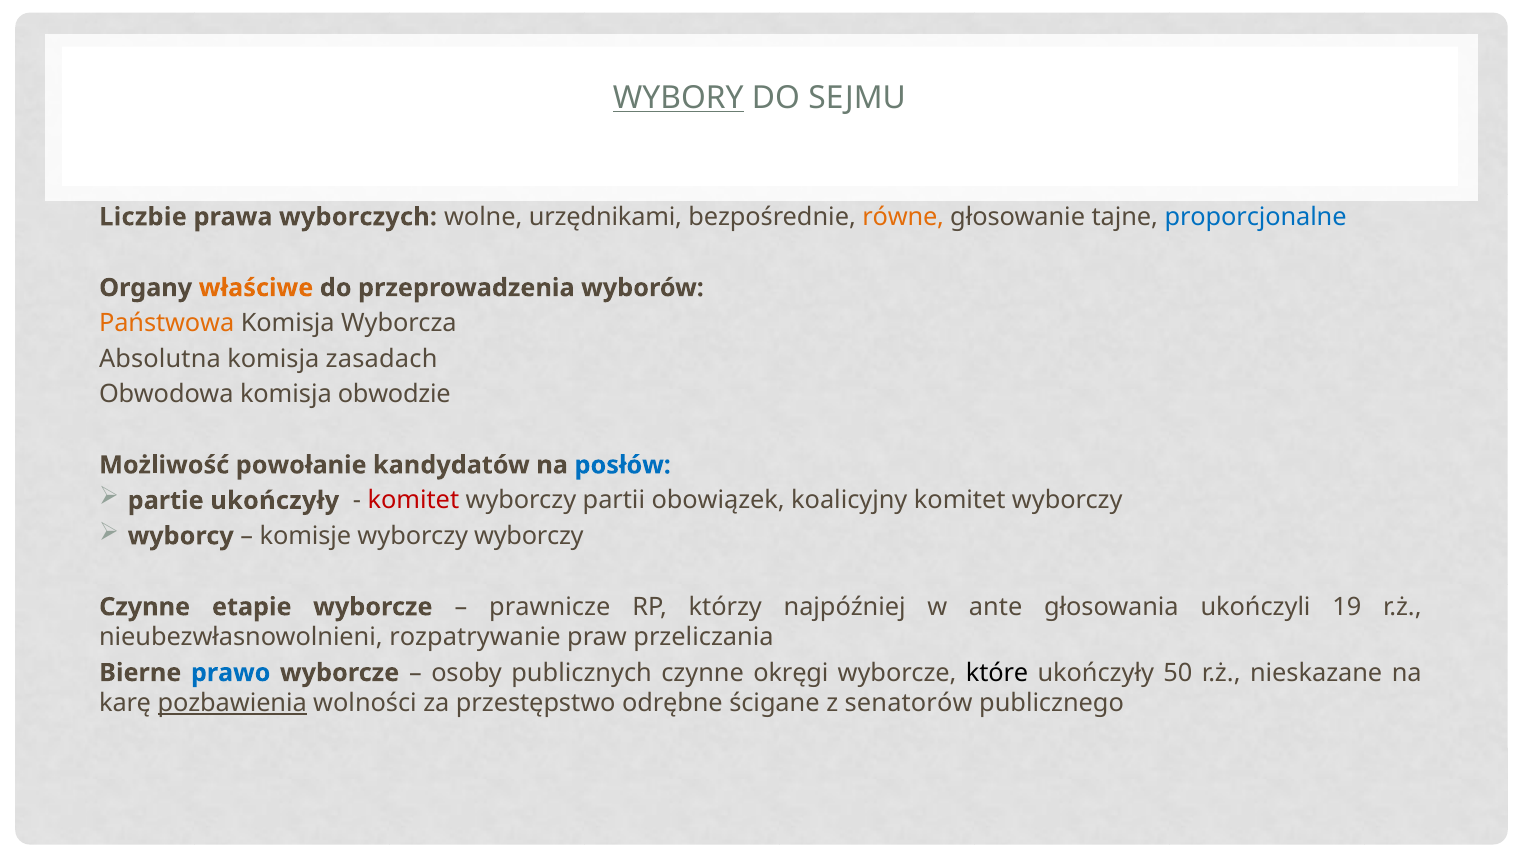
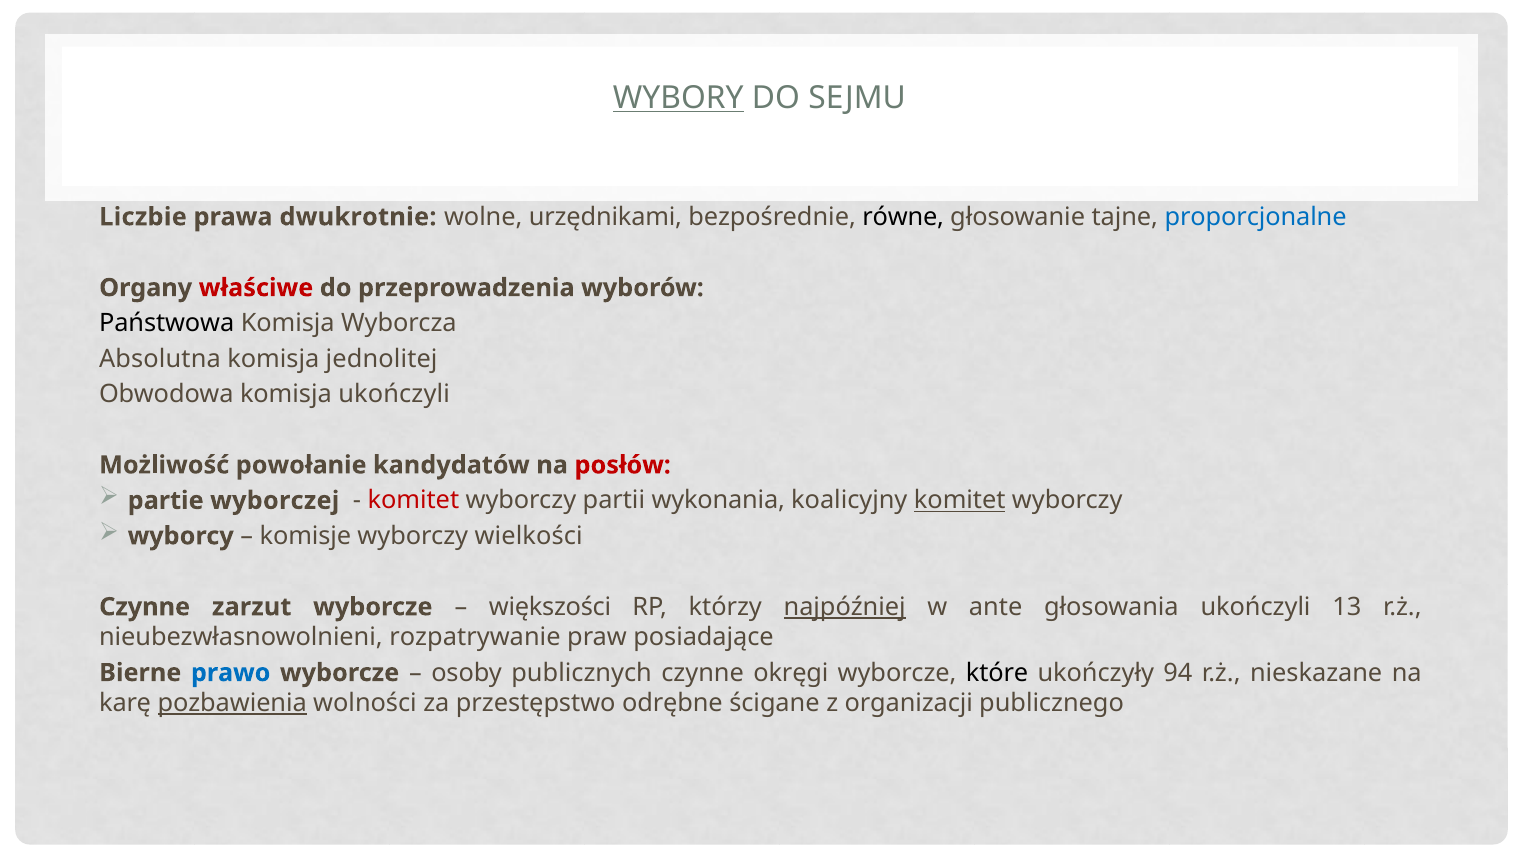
wyborczych: wyborczych -> dwukrotnie (358, 217)
równe colour: orange -> black (903, 217)
właściwe colour: orange -> red (256, 288)
Państwowa colour: orange -> black (167, 324)
zasadach: zasadach -> jednolitej (382, 359)
komisja obwodzie: obwodzie -> ukończyli (394, 395)
posłów colour: blue -> red (623, 465)
partie ukończyły: ukończyły -> wyborczej (275, 501)
obowiązek: obowiązek -> wykonania (718, 501)
komitet underline: none -> present (960, 501)
wyborczy wyborczy: wyborczy -> wielkości (529, 536)
etapie: etapie -> zarzut (252, 607)
prawnicze: prawnicze -> większości (550, 607)
najpóźniej underline: none -> present (845, 607)
19: 19 -> 13 (1347, 607)
przeliczania: przeliczania -> posiadające (704, 638)
50: 50 -> 94 (1178, 673)
senatorów: senatorów -> organizacji (909, 704)
